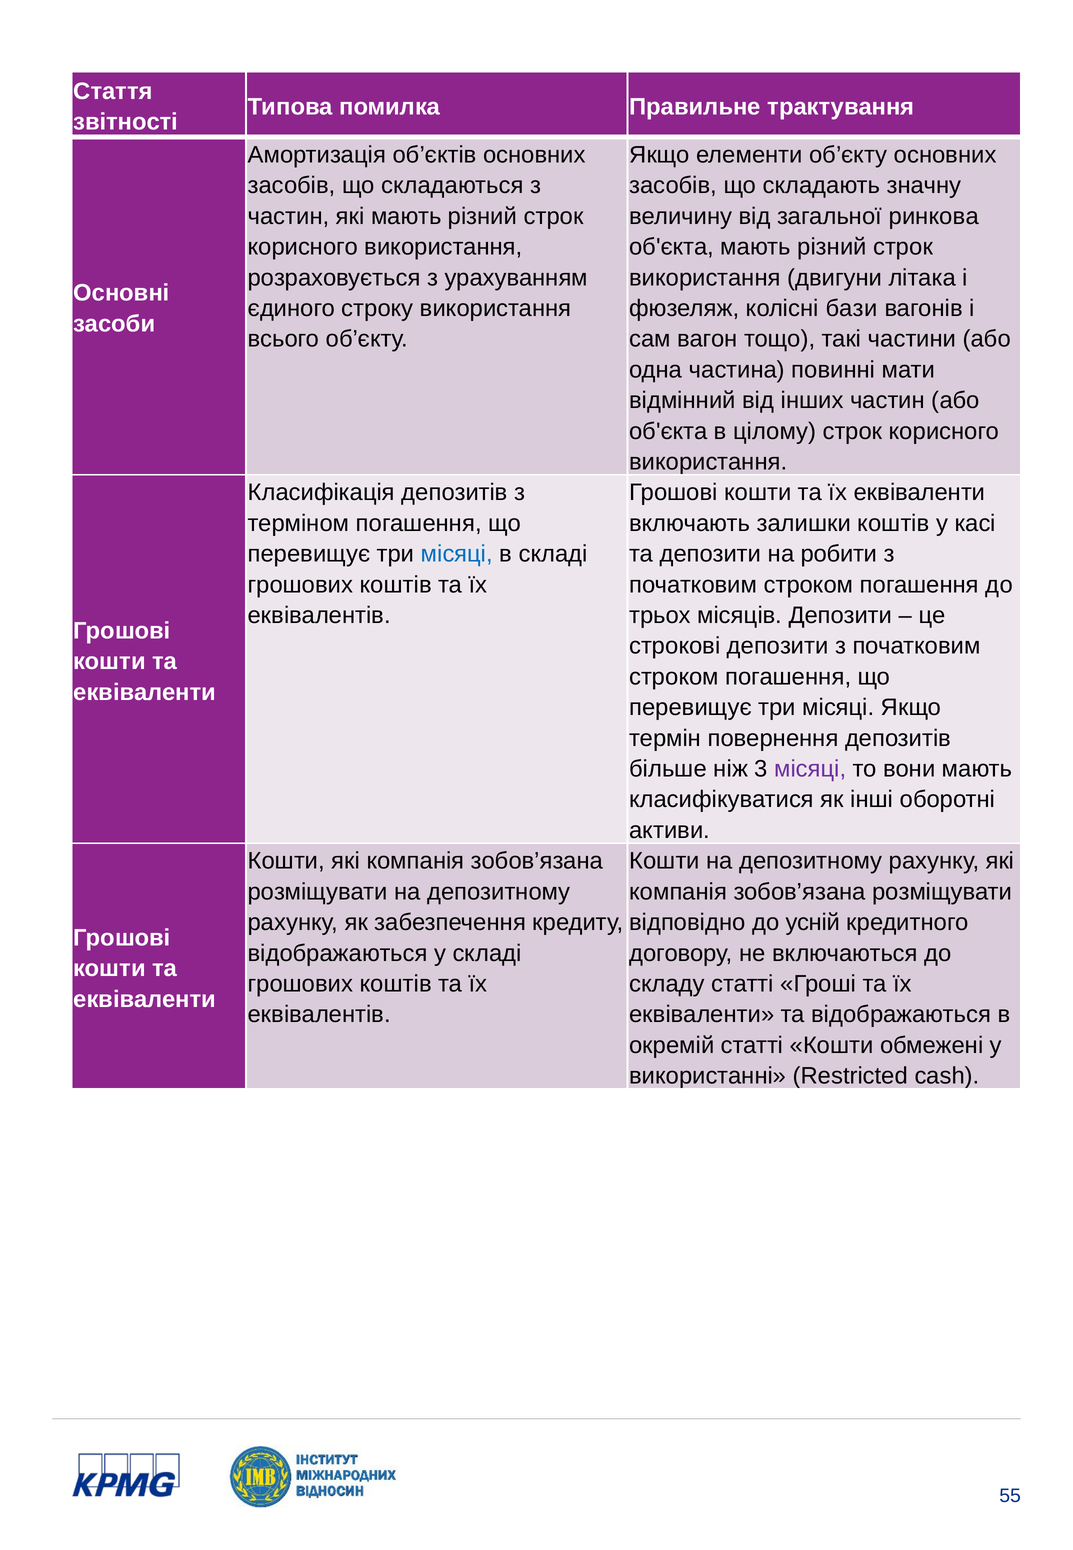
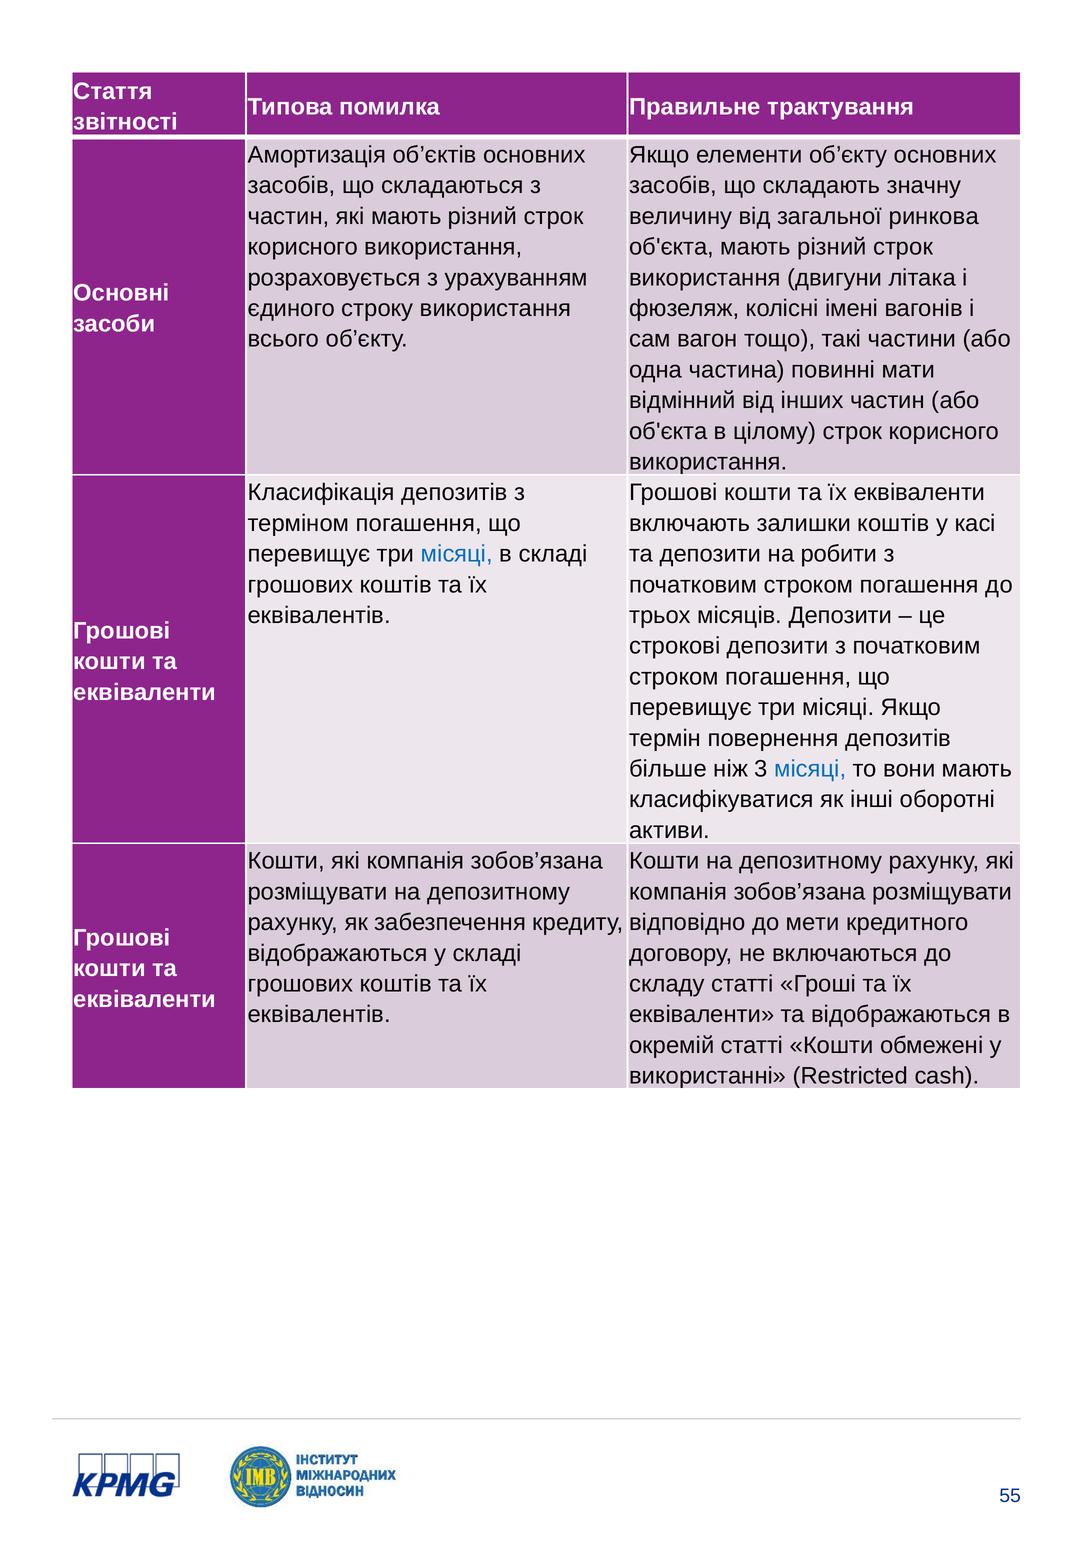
бази: бази -> імені (852, 308)
місяці colour: purple -> blue (810, 769)
усній: усній -> мети (813, 922)
